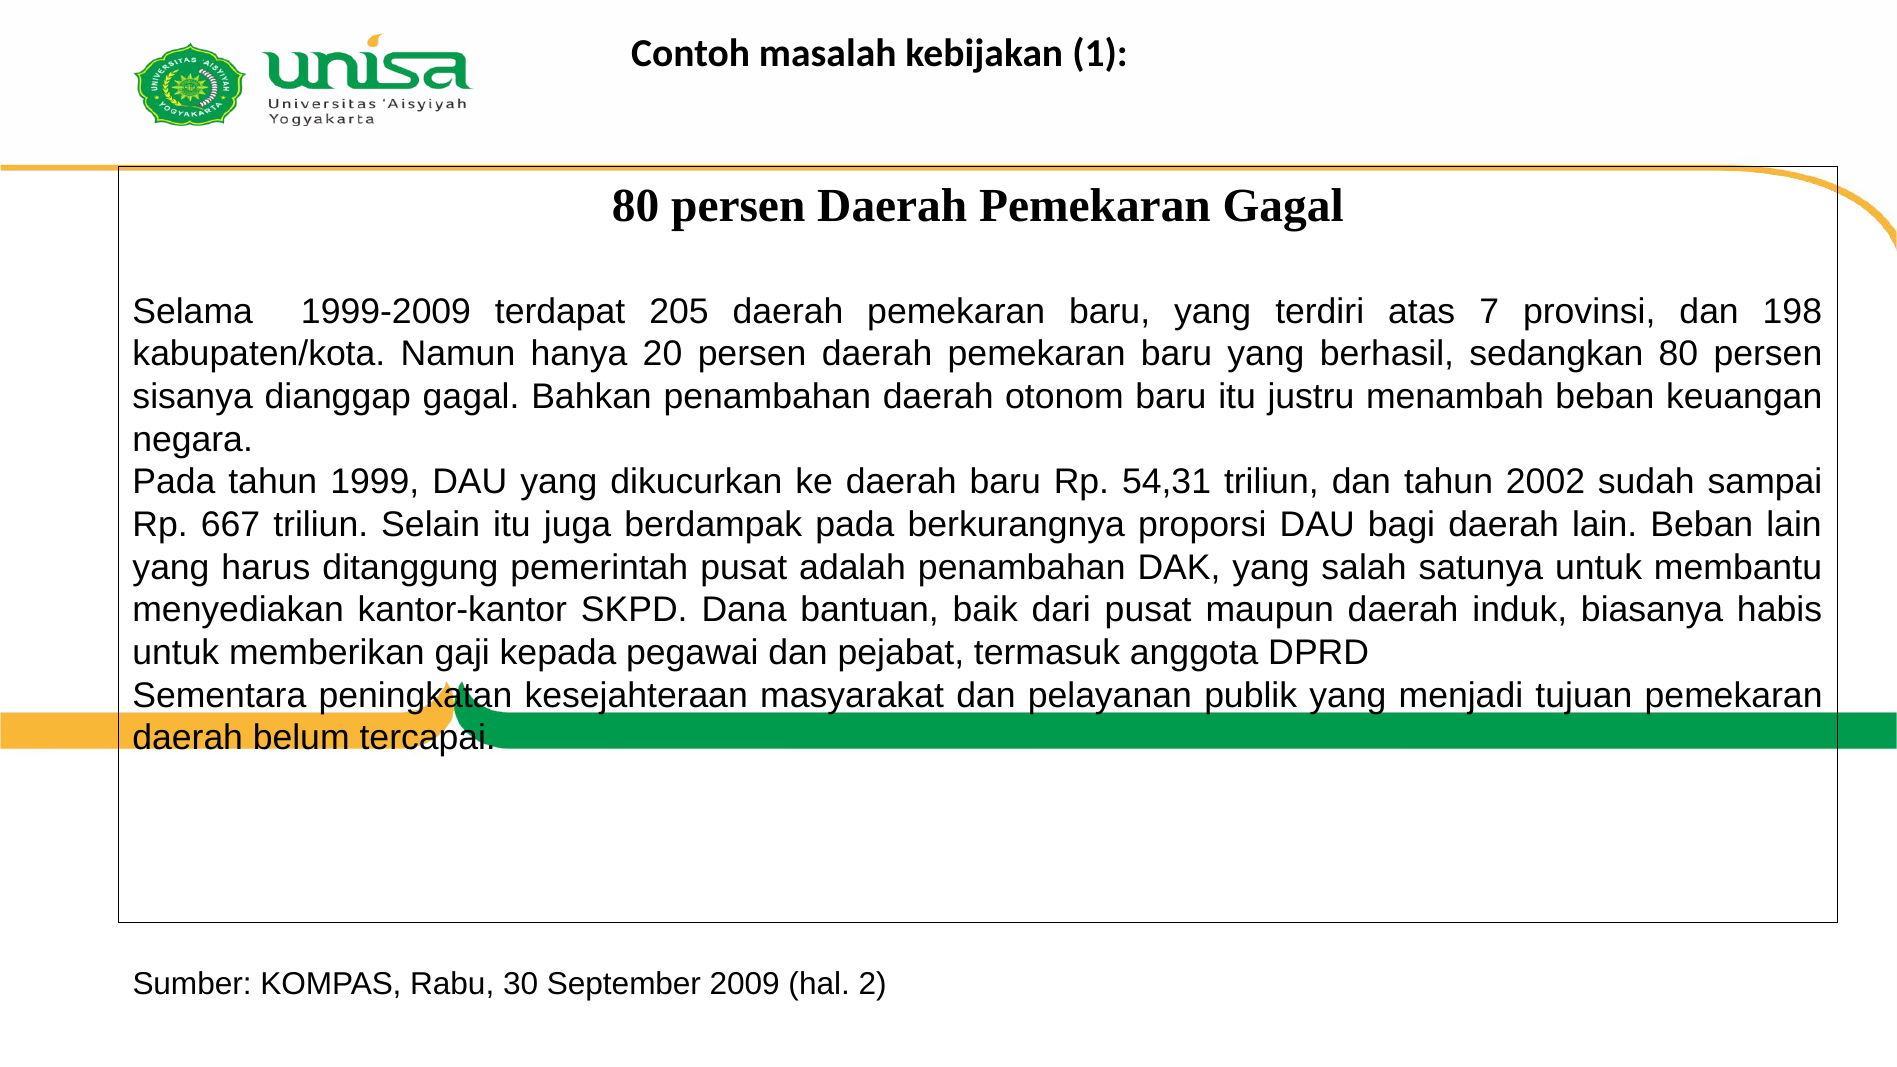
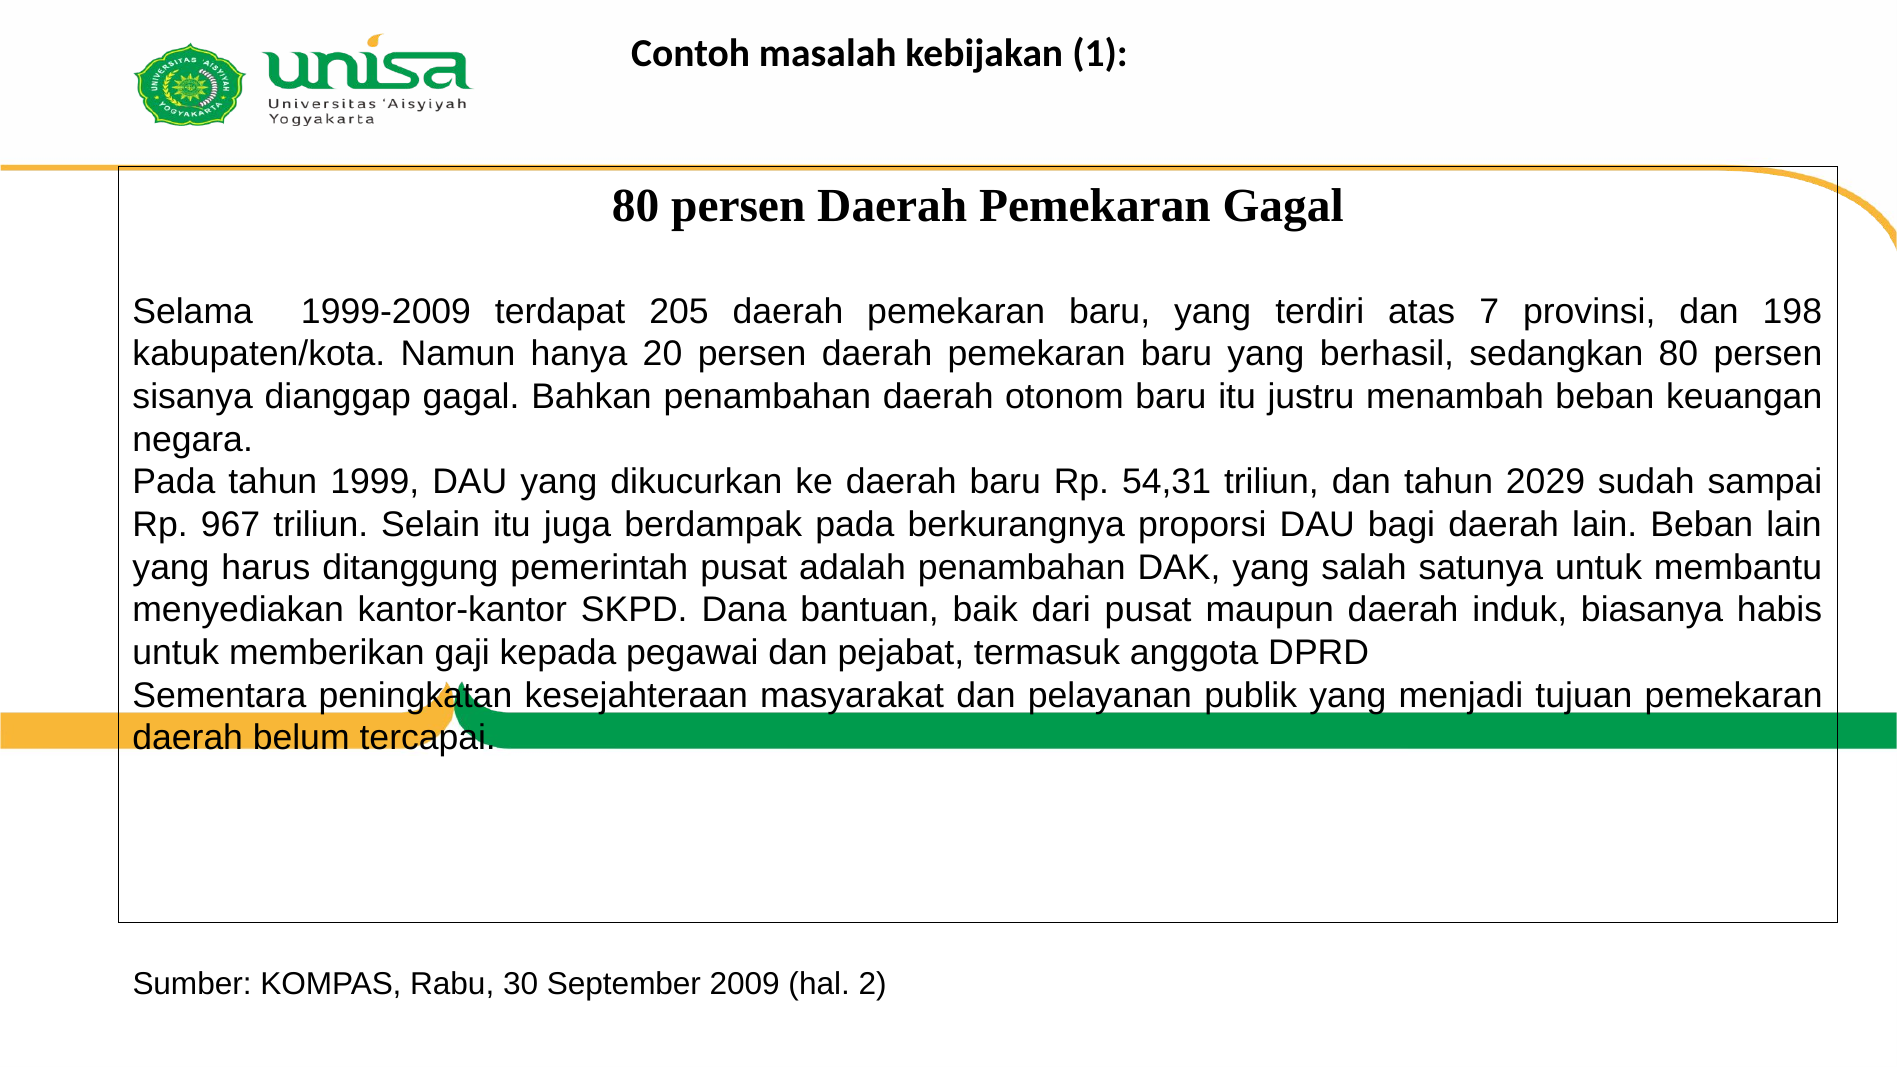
2002: 2002 -> 2029 (1546, 482)
667: 667 -> 967 (231, 525)
